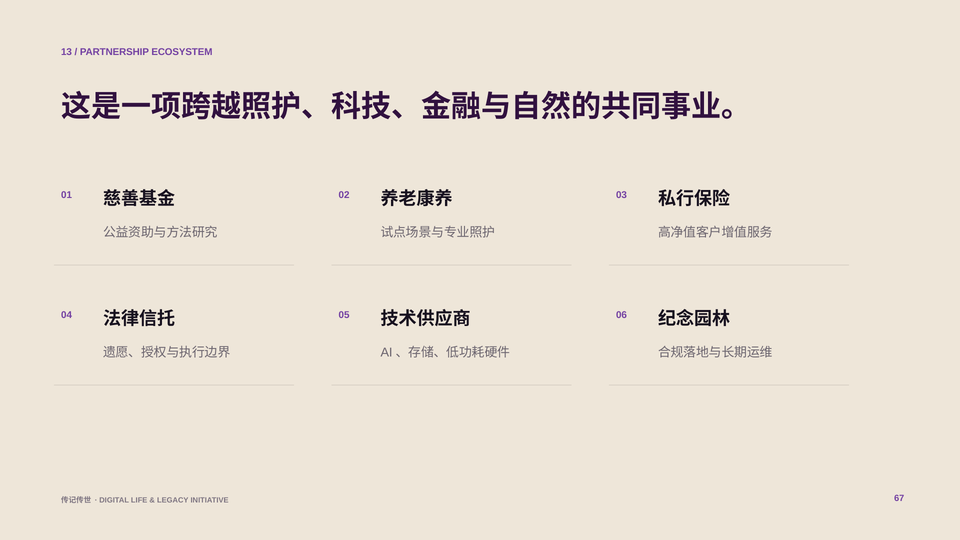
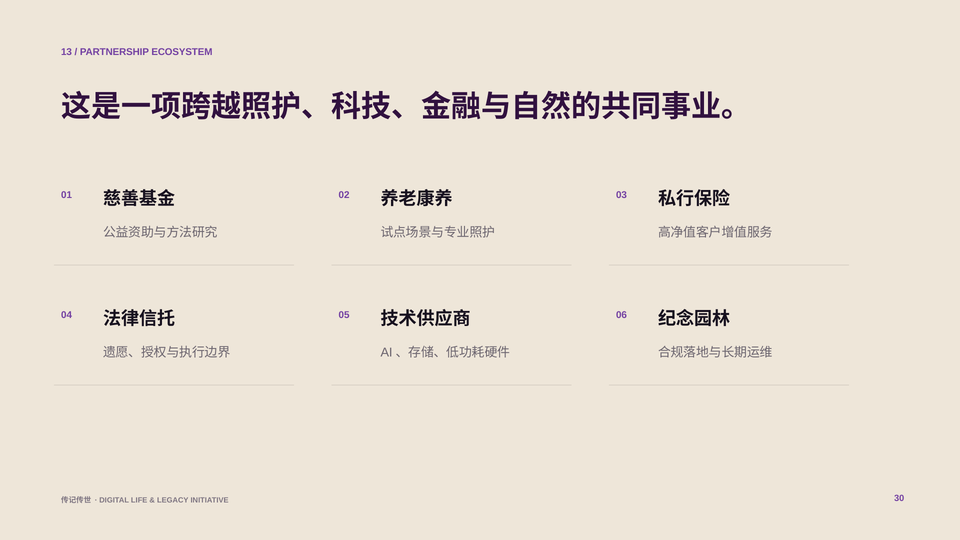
67: 67 -> 30 (899, 498)
